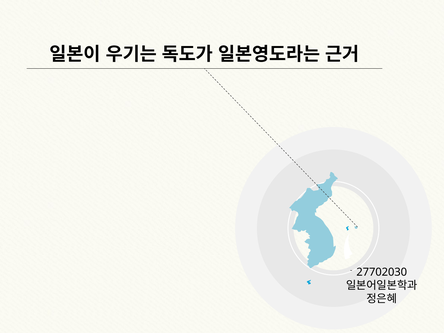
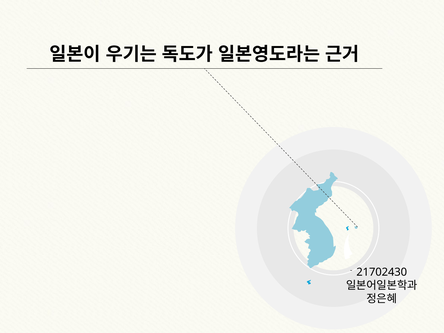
27702030: 27702030 -> 21702430 (382, 272)
